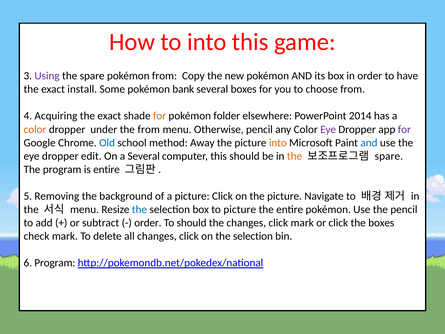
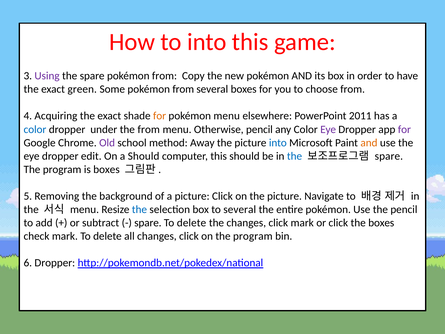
install: install -> green (82, 89)
Some pokémon bank: bank -> from (183, 89)
pokémon folder: folder -> menu (227, 116)
2014: 2014 -> 2011 (360, 116)
color colour: orange -> blue (35, 129)
Old colour: blue -> purple (107, 143)
into colour: orange -> blue (278, 143)
and colour: blue -> orange (369, 143)
a Several: Several -> Should (144, 156)
the colour: orange -> blue (294, 156)
is entire: entire -> boxes (106, 169)
to picture: picture -> several (240, 209)
order: order -> spare (148, 223)
should: should -> delete (192, 223)
on the selection: selection -> program (253, 236)
6 Program: Program -> Dropper (55, 263)
